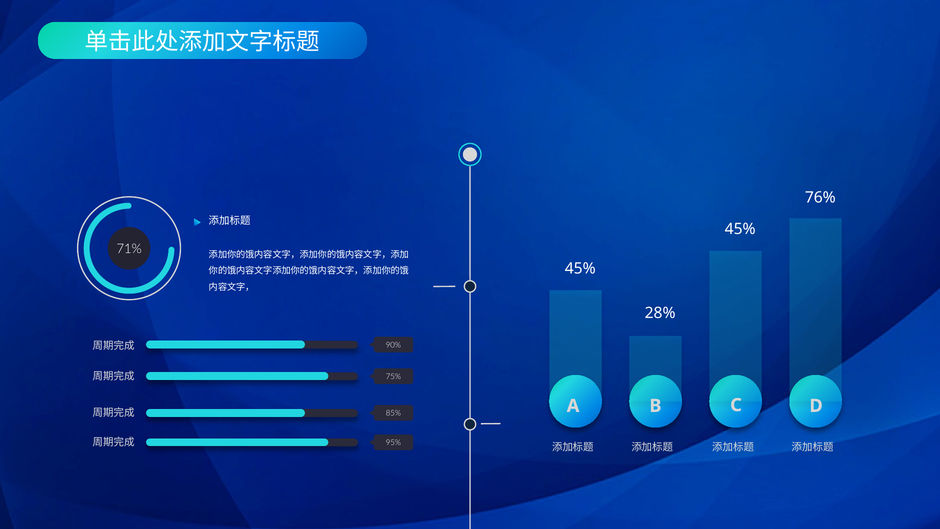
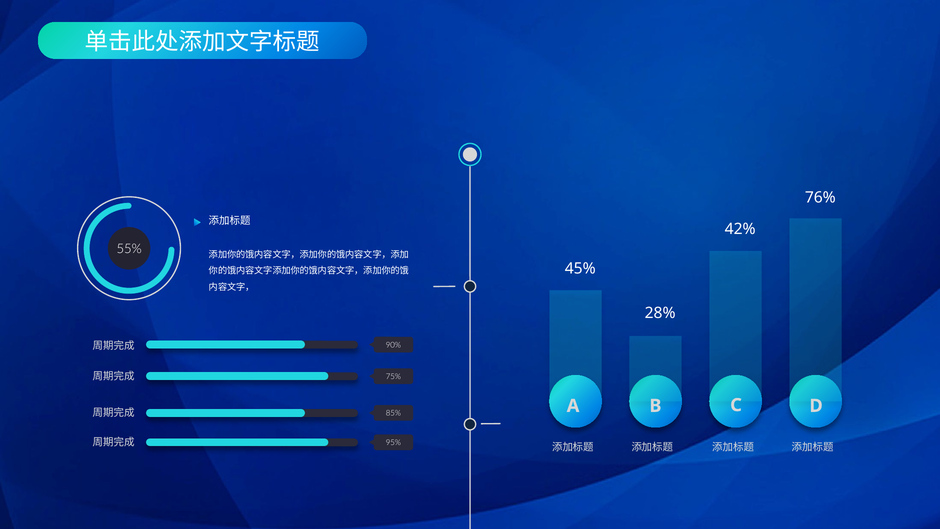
45%: 45% -> 42% (740, 229)
71%: 71% -> 55% (129, 249)
